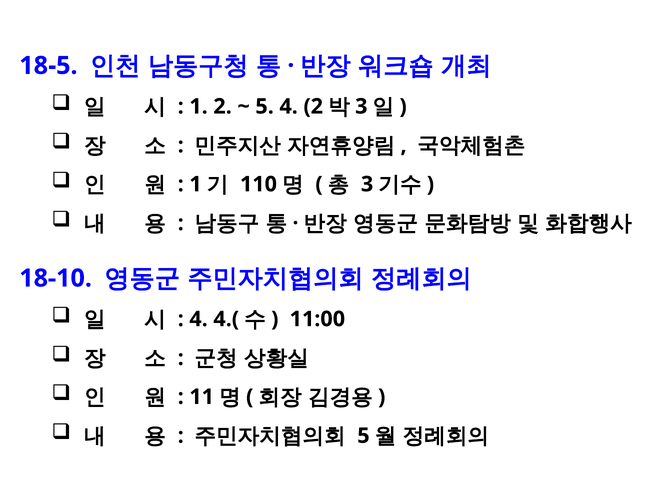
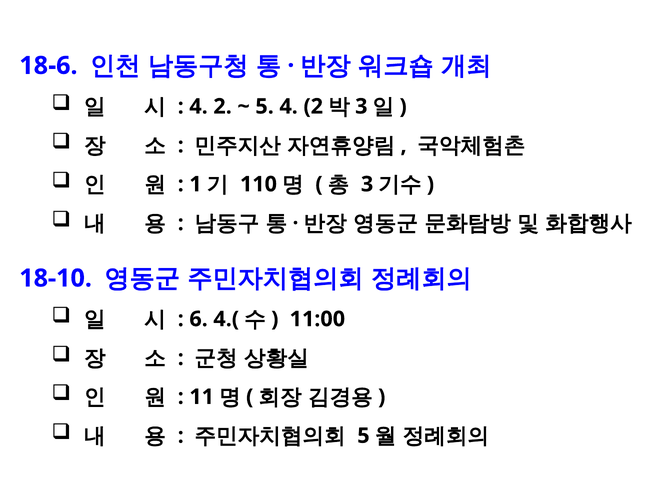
18-5: 18-5 -> 18-6 (48, 66)
1: 1 -> 4 (199, 106)
4: 4 -> 6 (199, 319)
